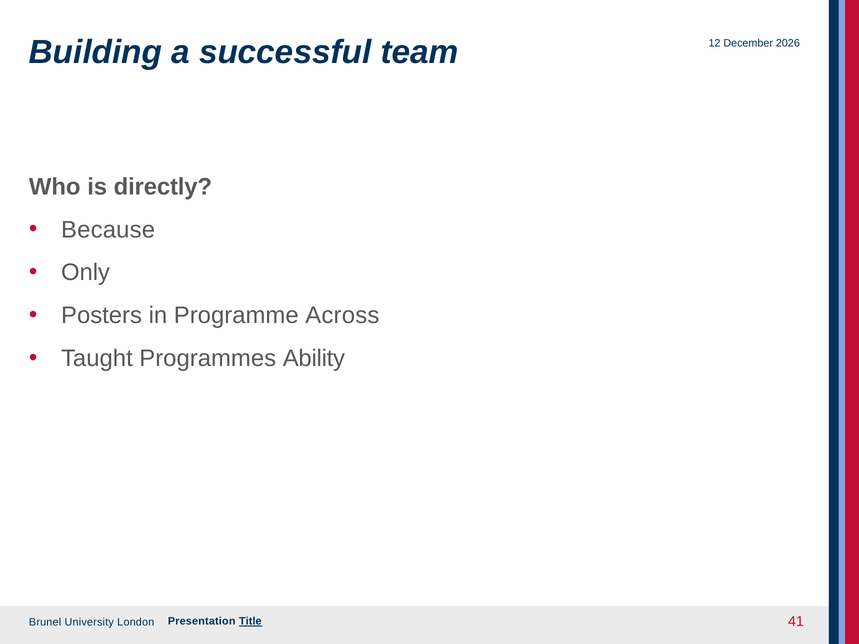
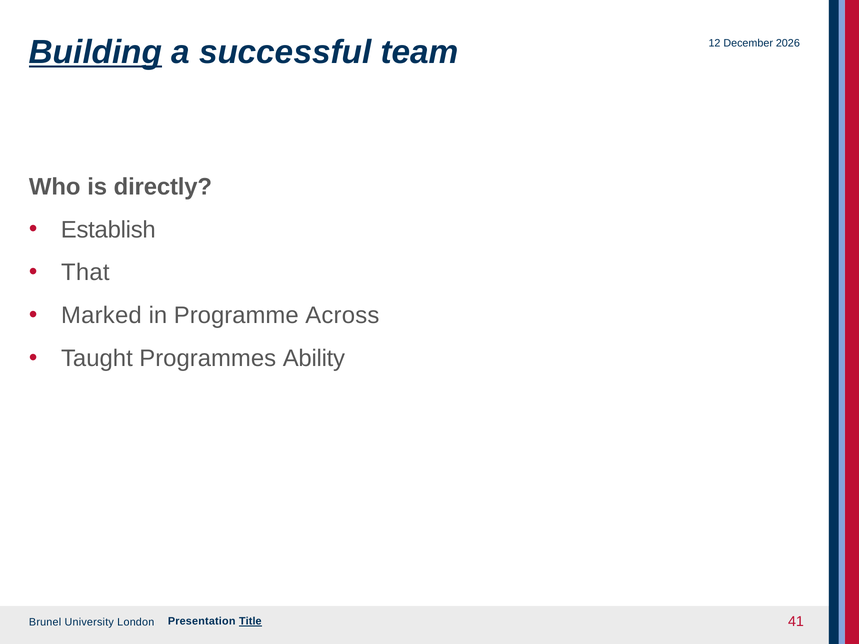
Building underline: none -> present (95, 52)
Because: Because -> Establish (108, 230)
Only: Only -> That (85, 273)
Posters: Posters -> Marked (101, 316)
